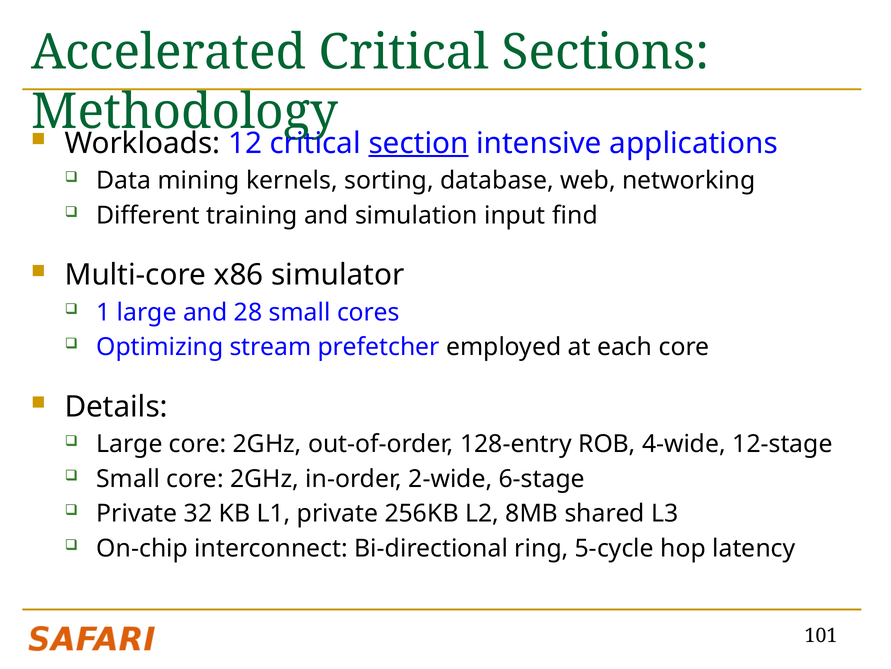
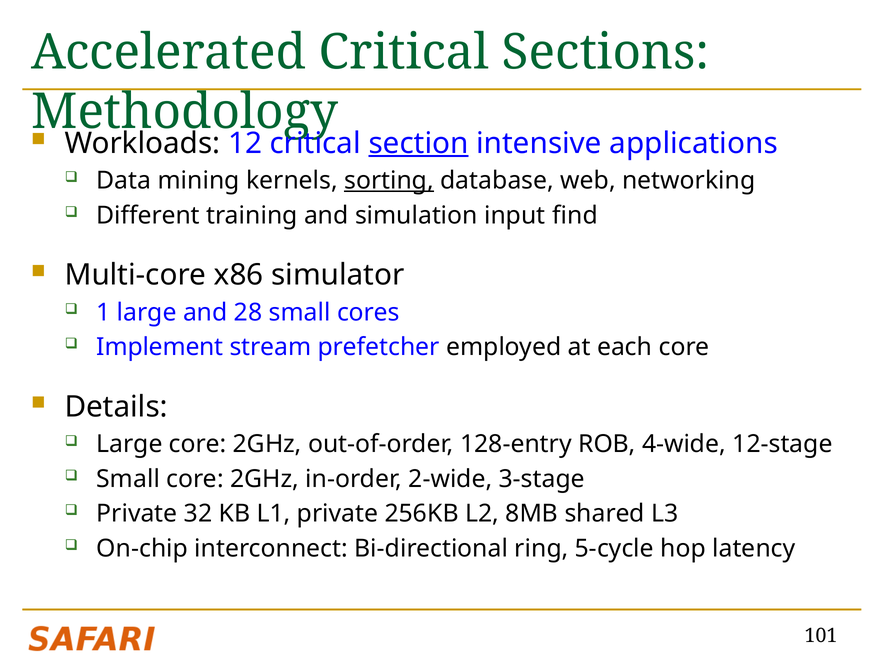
sorting underline: none -> present (389, 180)
Optimizing: Optimizing -> Implement (160, 347)
6-stage: 6-stage -> 3-stage (542, 478)
